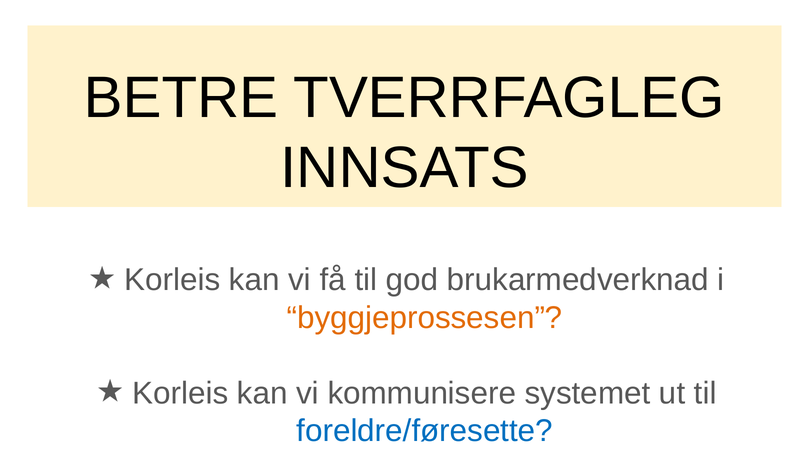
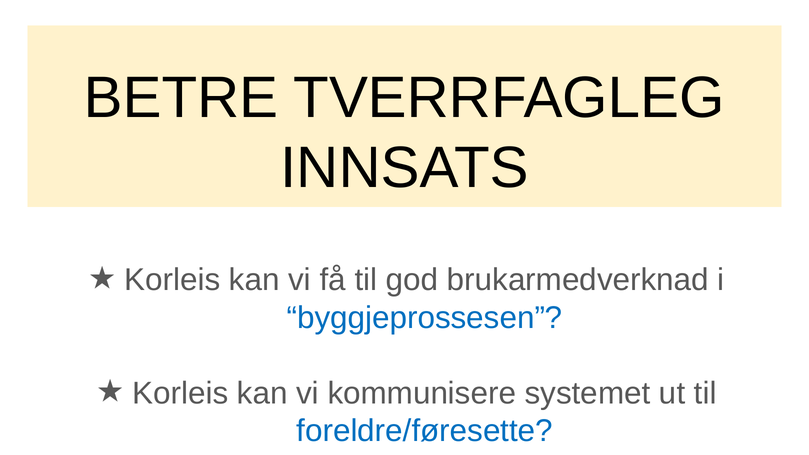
byggjeprossesen colour: orange -> blue (425, 318)
